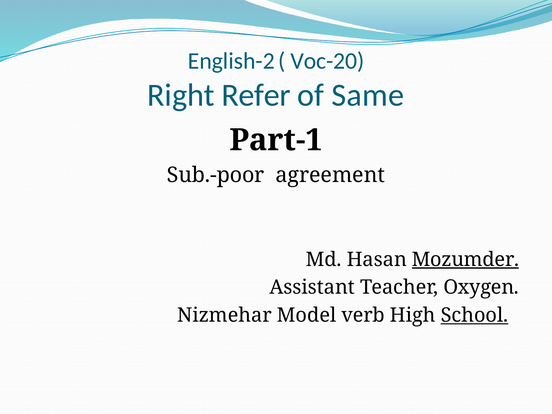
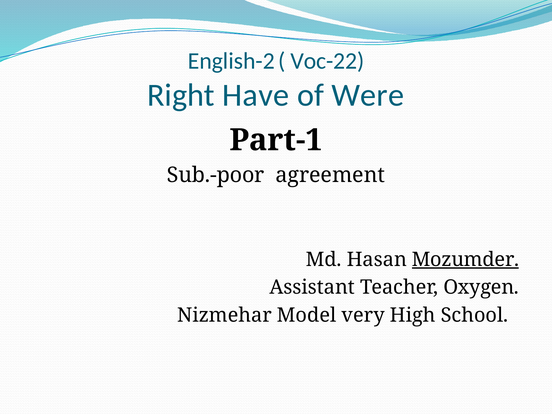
Voc-20: Voc-20 -> Voc-22 (327, 61)
Refer: Refer -> Have (256, 95)
Same: Same -> Were (368, 95)
verb: verb -> very (363, 315)
School underline: present -> none (474, 315)
